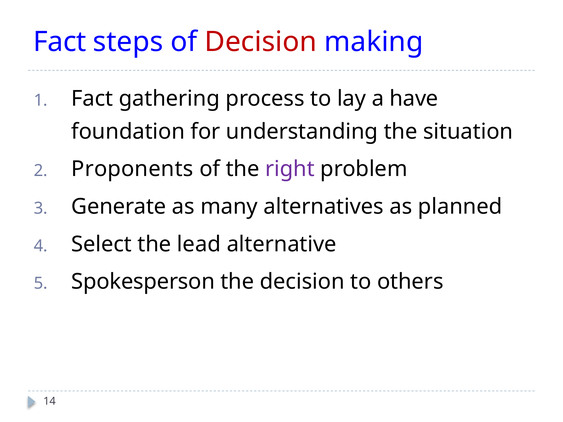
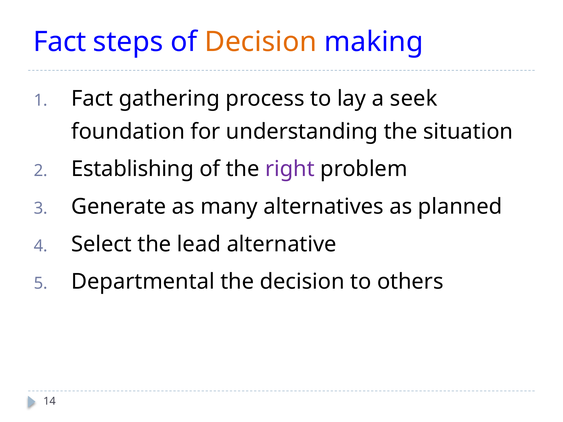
Decision colour: red -> orange (261, 42)
have: have -> seek (414, 99)
Proponents: Proponents -> Establishing (133, 169)
Spokesperson: Spokesperson -> Departmental (143, 282)
